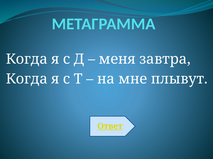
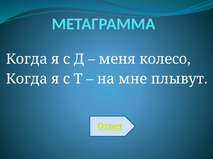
завтра: завтра -> колесо (165, 59)
